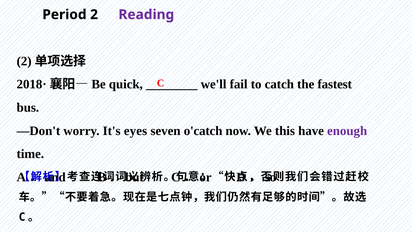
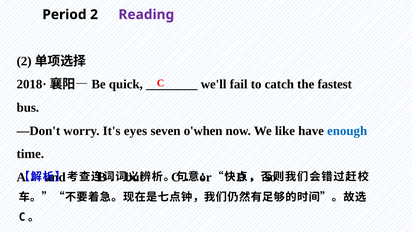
o'catch: o'catch -> o'when (203, 131)
this: this -> like (285, 131)
enough colour: purple -> blue (347, 131)
